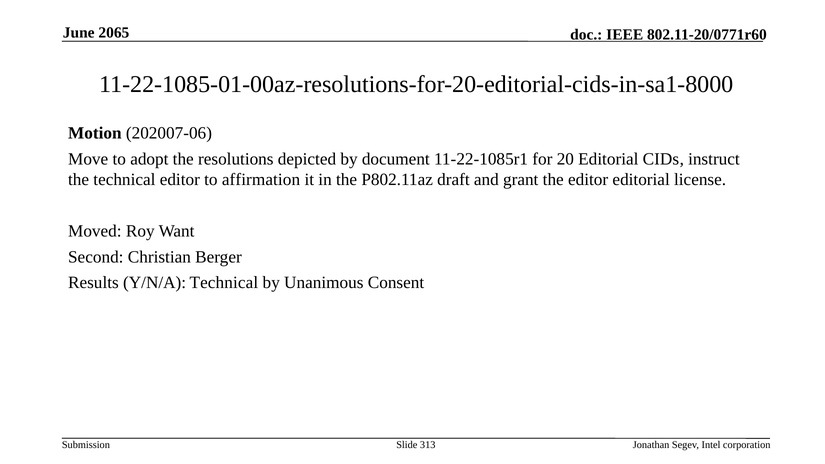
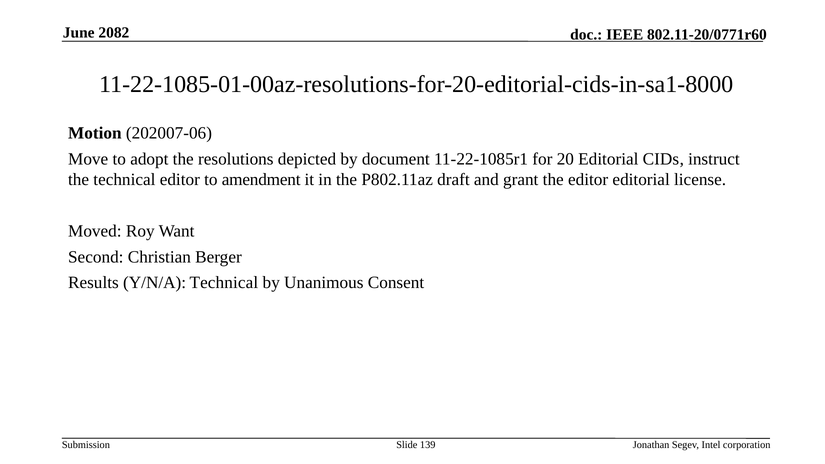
2065: 2065 -> 2082 (114, 33)
affirmation: affirmation -> amendment (261, 180)
313: 313 -> 139 (428, 445)
